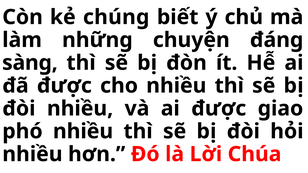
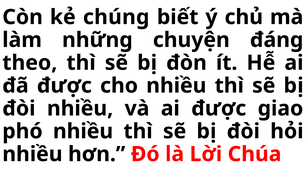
sàng: sàng -> theo (30, 63)
